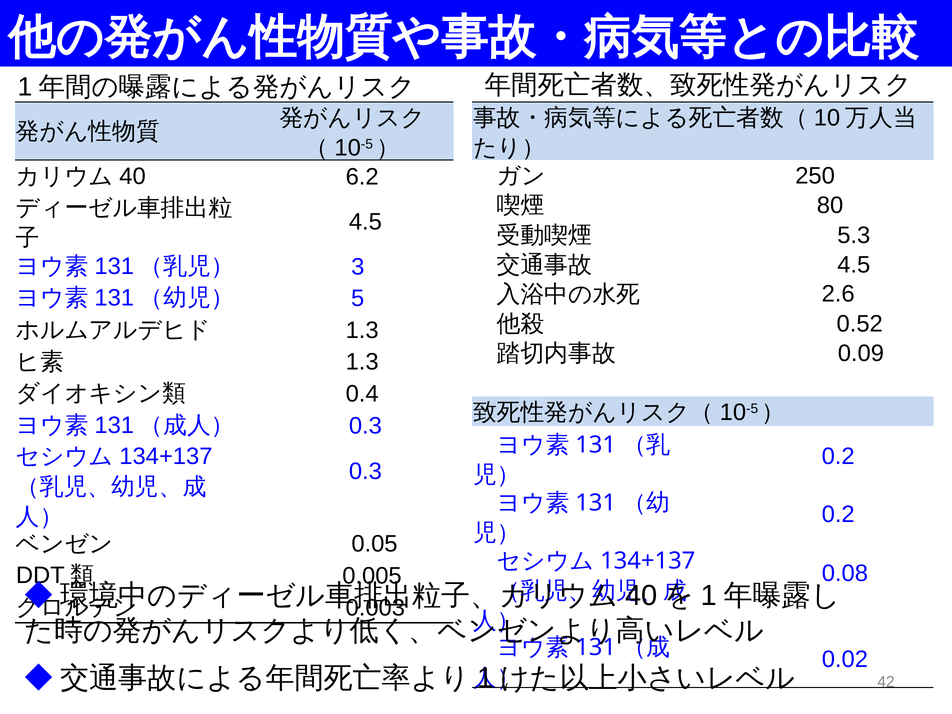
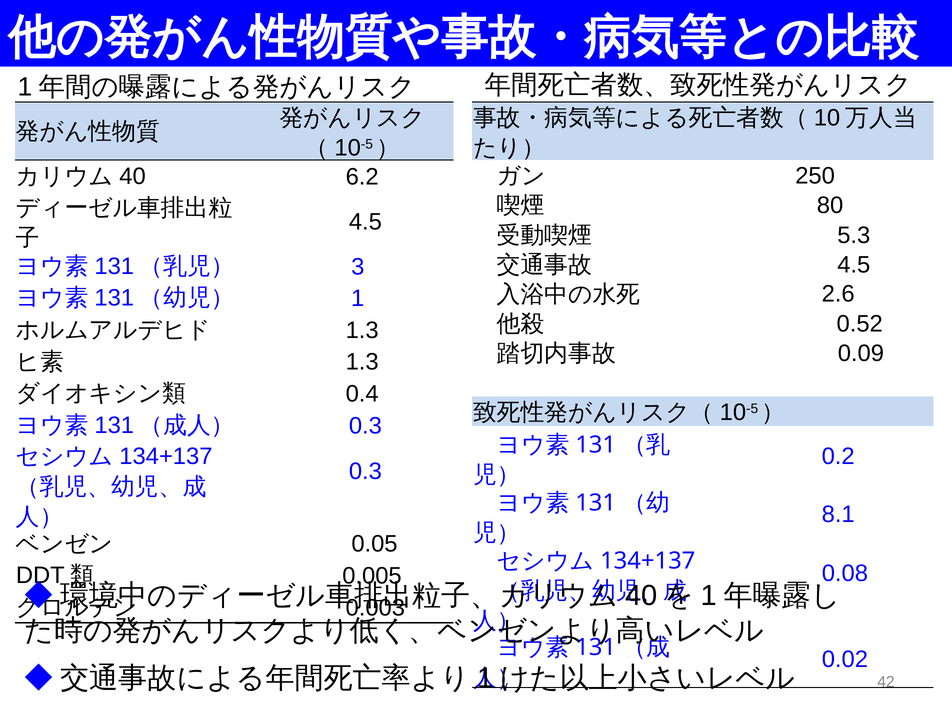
5: 5 -> 1 (358, 299)
0.2: 0.2 -> 8.1 (838, 514)
